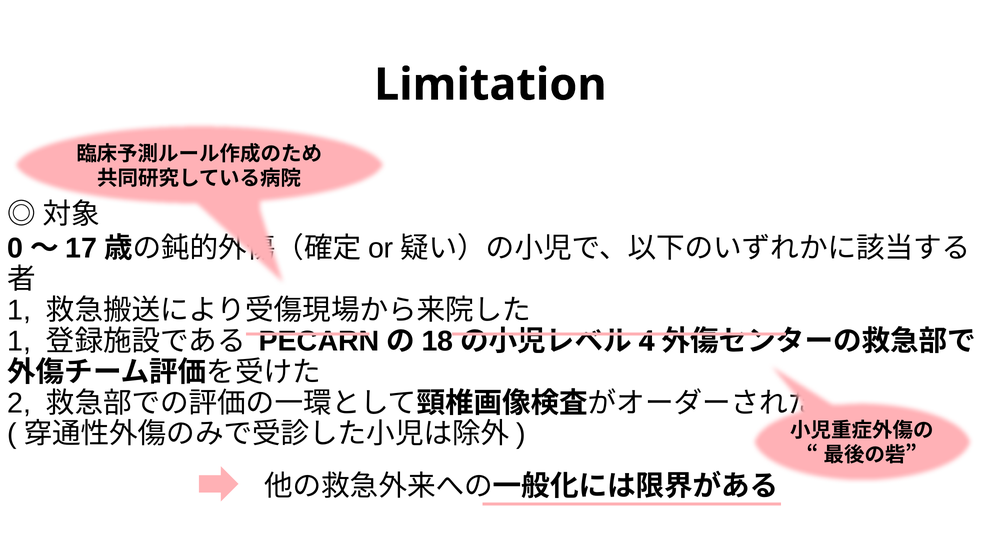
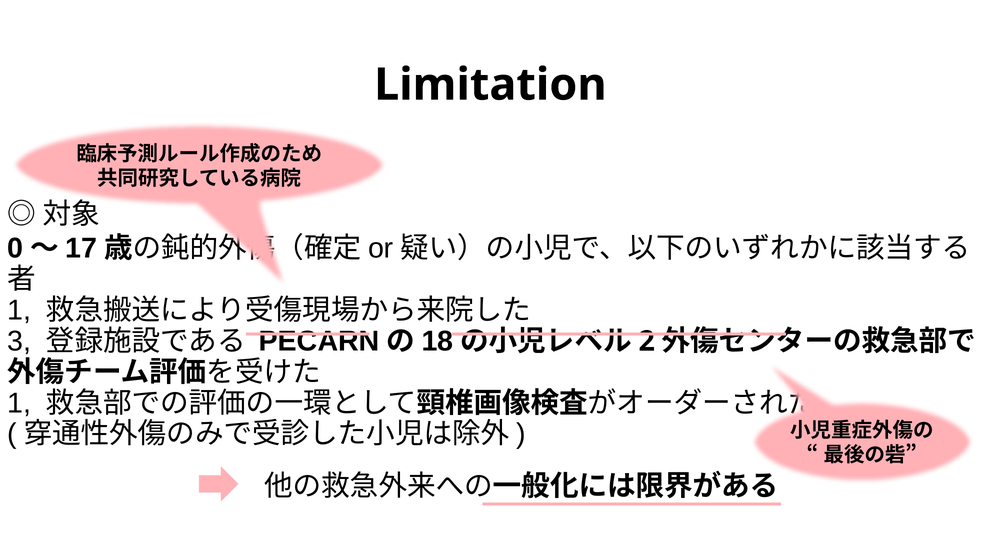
1: 1 -> 3 (19, 341)
4: 4 -> 2 (647, 341)
2: 2 -> 1 (19, 403)
